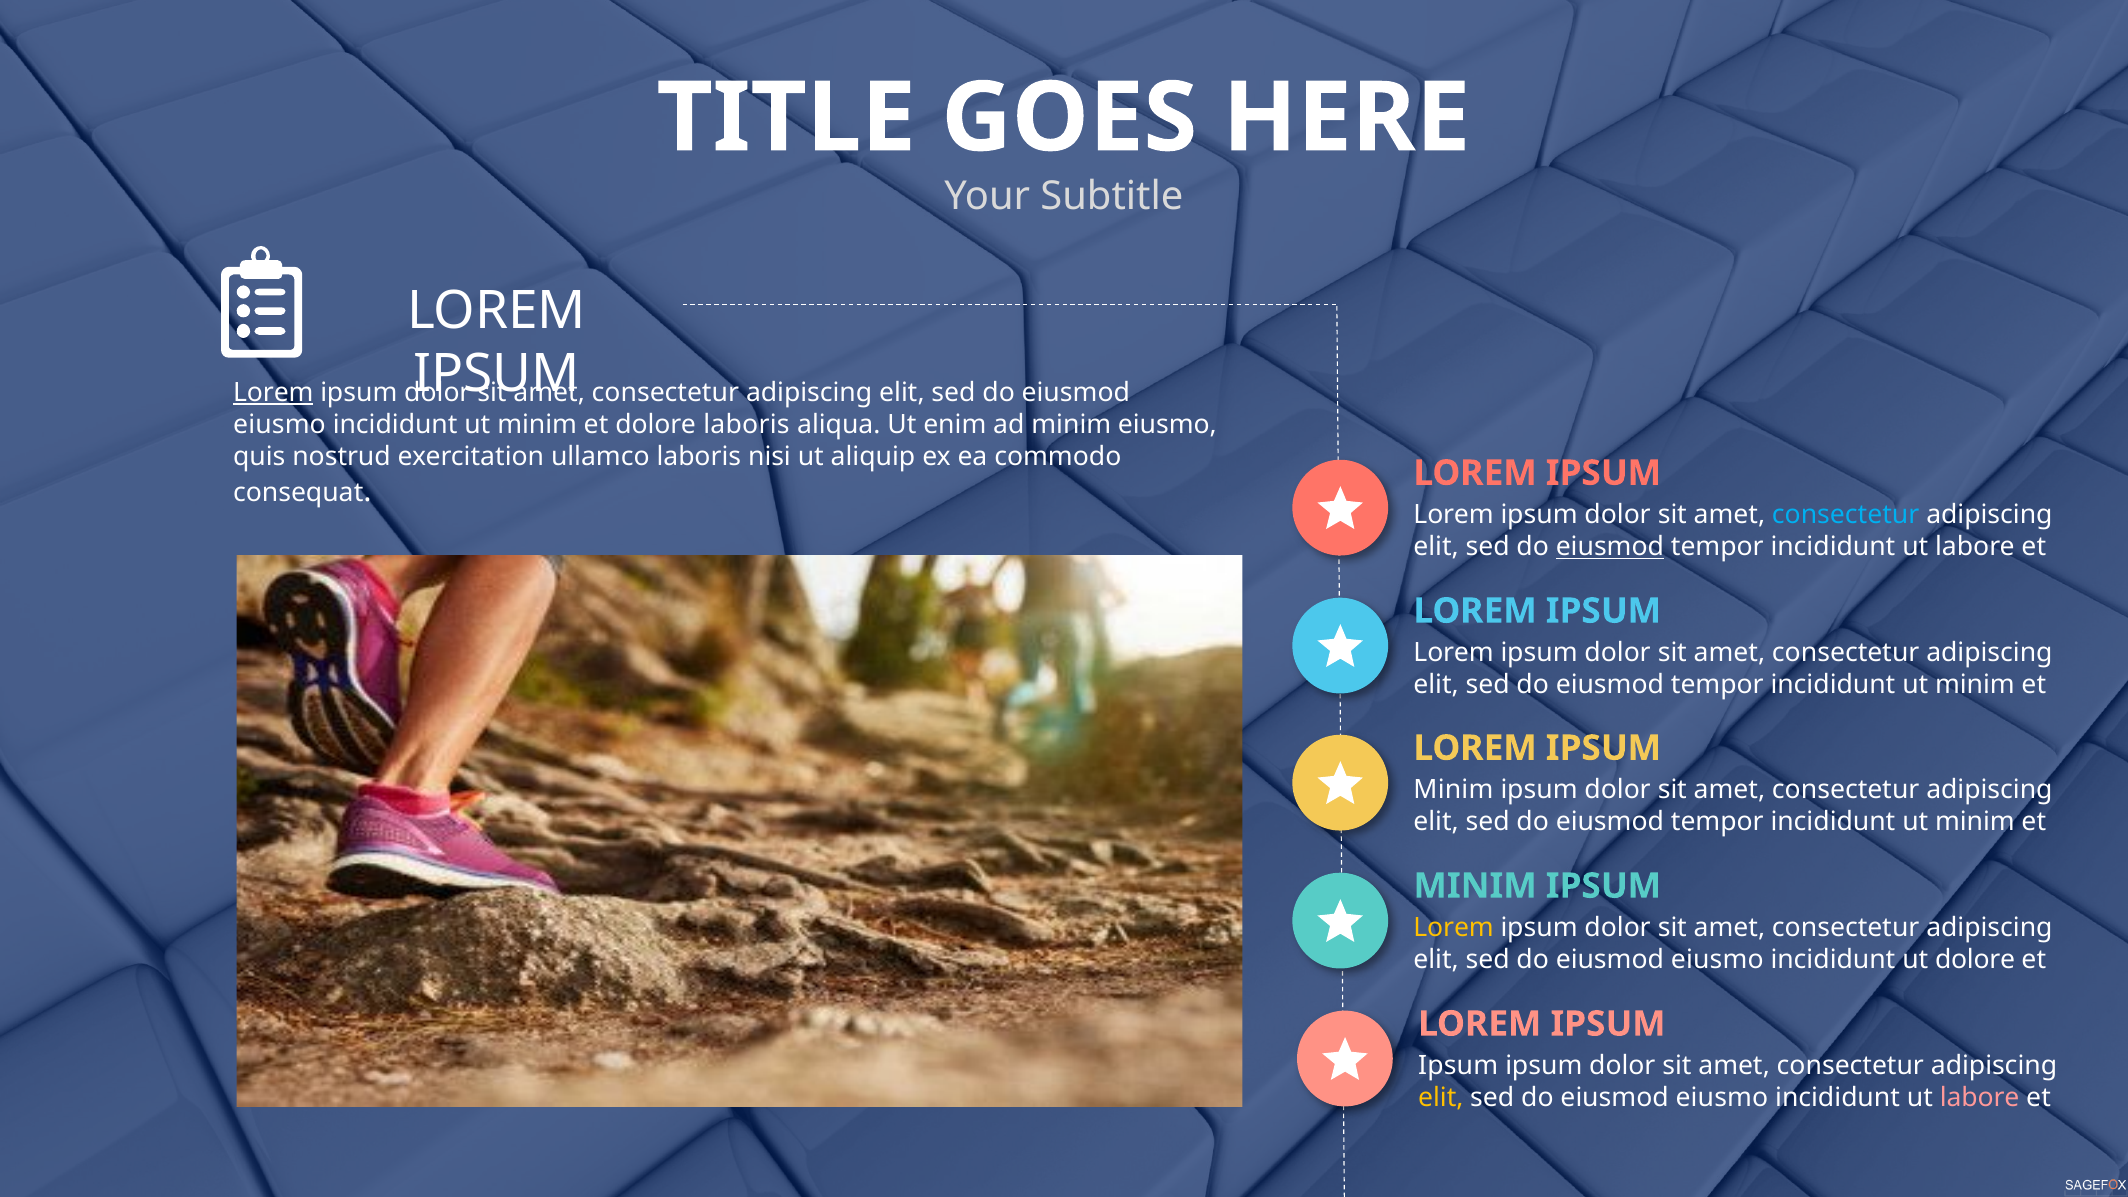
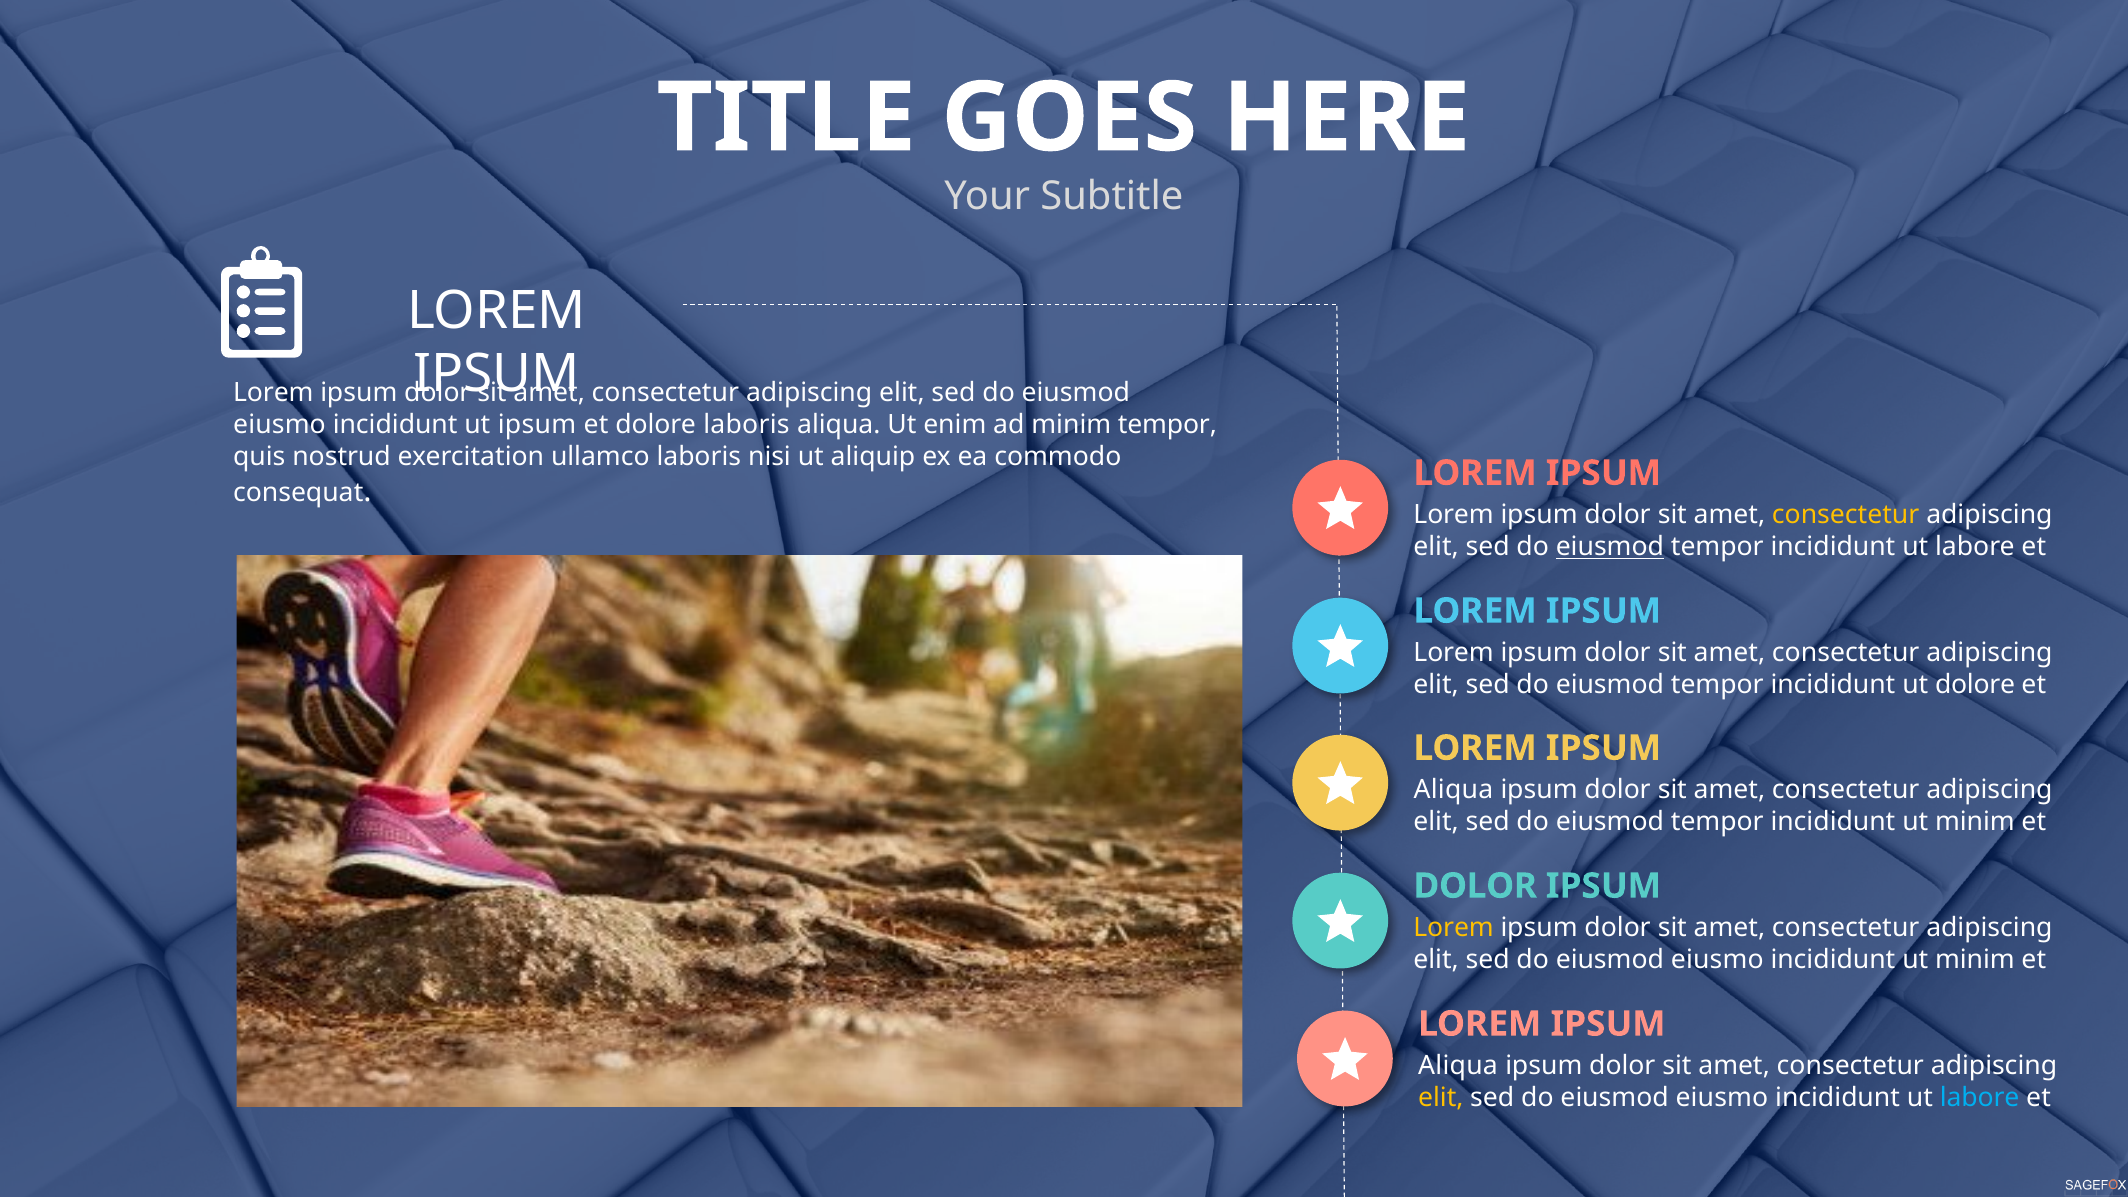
Lorem underline: present -> none (273, 393)
minim: minim -> ipsum (537, 425)
minim eiusmo: eiusmo -> tempor (1167, 425)
consectetur colour: light blue -> yellow (1846, 515)
minim: minim -> dolore (1975, 685)
Minim: Minim -> Aliqua (1453, 790)
MINIM: MINIM -> DOLOR (1475, 886)
dolore: dolore -> minim (1975, 960)
Ipsum: Ipsum -> Aliqua (1458, 1066)
labore colour: pink -> light blue (1980, 1098)
